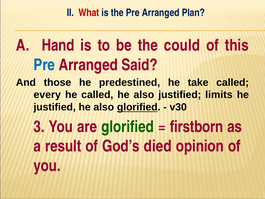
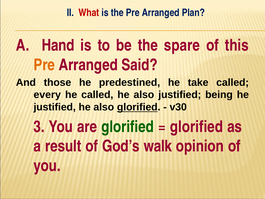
could: could -> spare (182, 45)
Pre colour: blue -> orange (44, 65)
limits: limits -> being (219, 95)
firstborn: firstborn -> glorified (196, 127)
died: died -> walk (158, 146)
